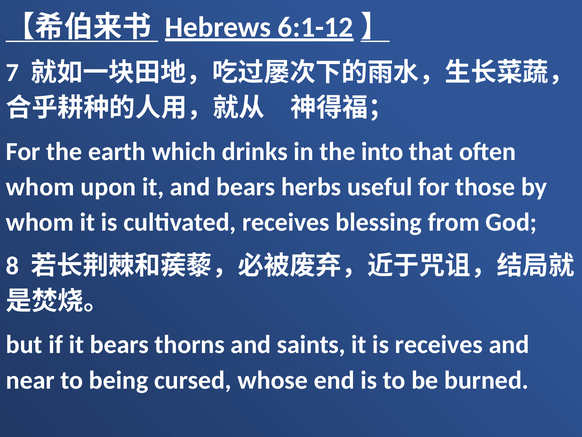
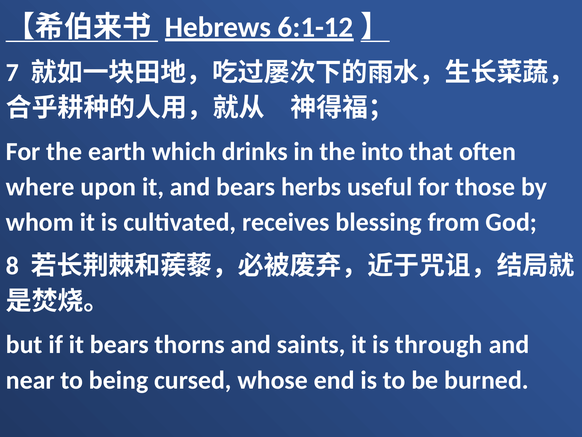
whom: whom -> where (40, 187)
is receives: receives -> through (439, 344)
